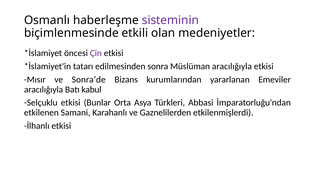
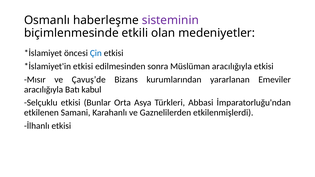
Çin colour: purple -> blue (96, 53)
tatarı: tatarı -> etkisi (83, 66)
Sonra’de: Sonra’de -> Çavuş’de (89, 80)
